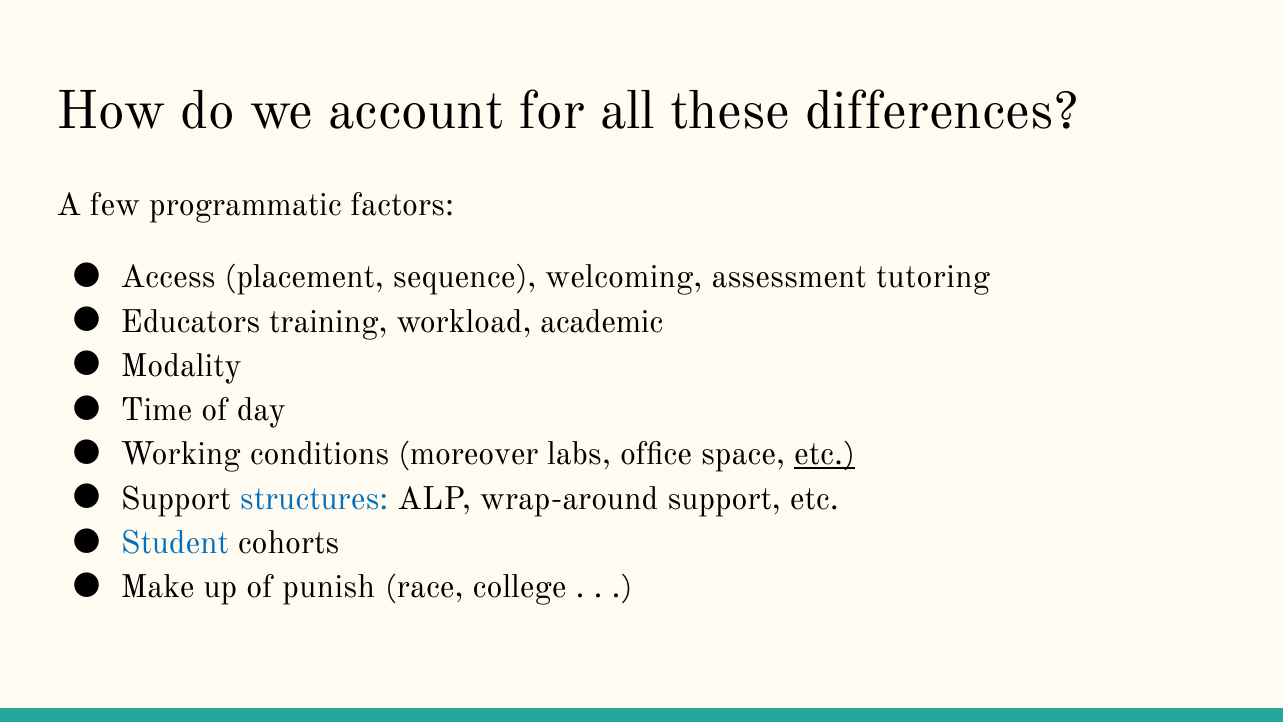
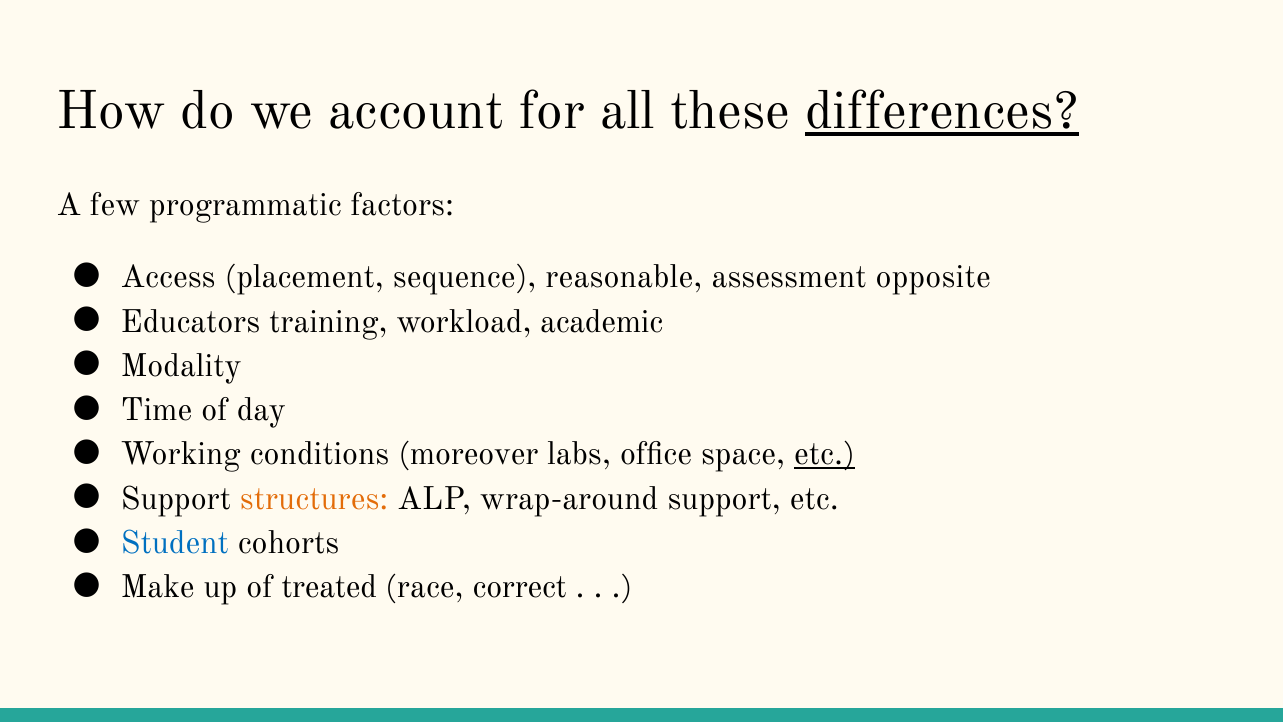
differences underline: none -> present (942, 111)
welcoming: welcoming -> reasonable (624, 277)
tutoring: tutoring -> opposite (933, 277)
structures colour: blue -> orange (314, 498)
punish: punish -> treated (329, 587)
college: college -> correct (520, 587)
